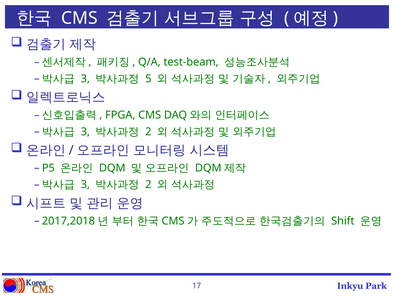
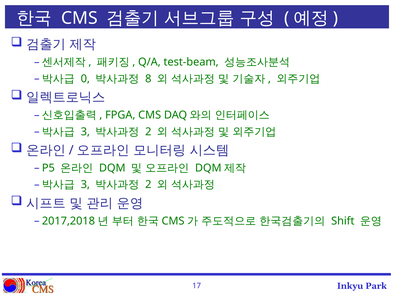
3: 3 -> 0 (85, 79)
5: 5 -> 8 (148, 79)
